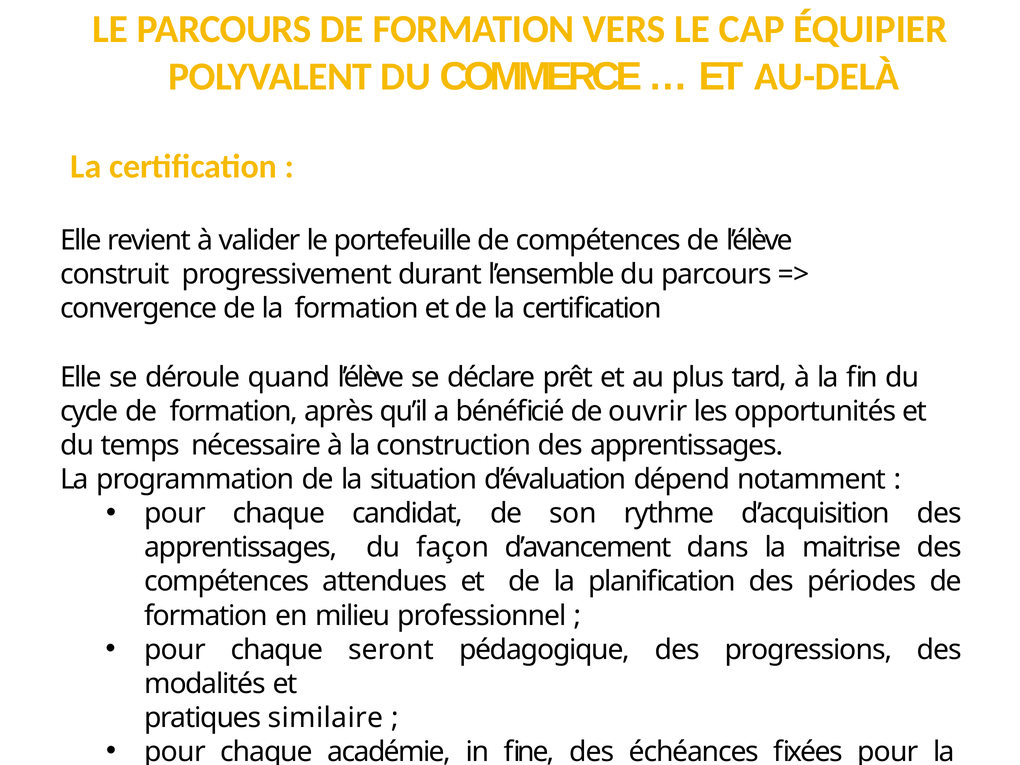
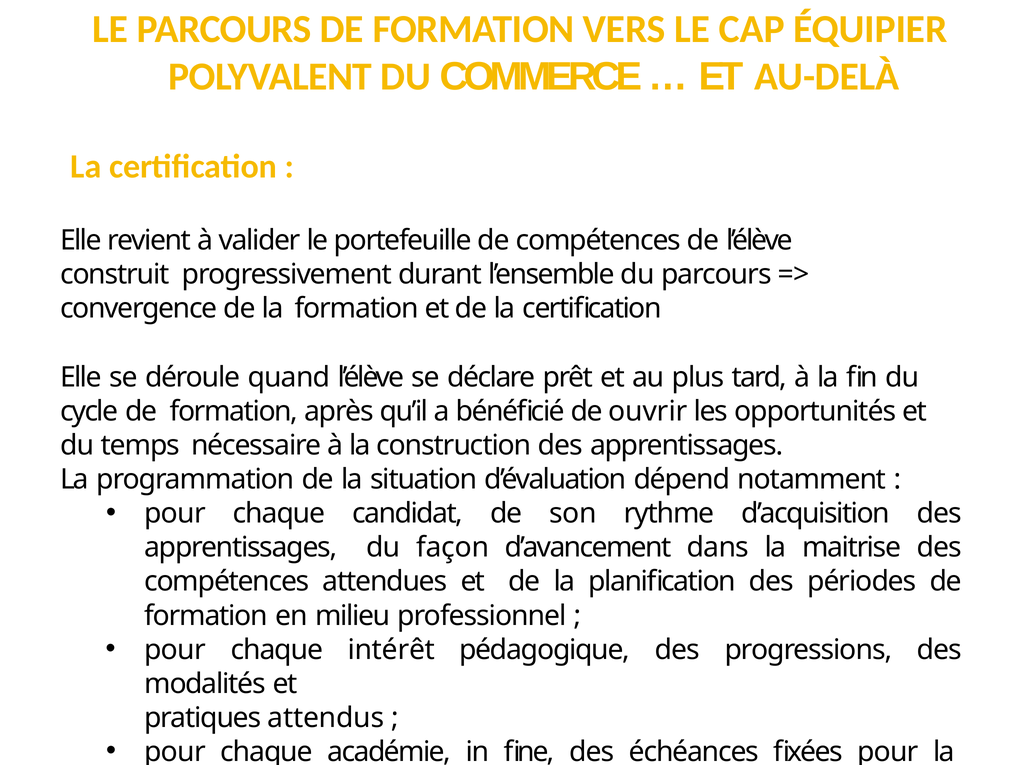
seront: seront -> intérêt (391, 650)
similaire: similaire -> attendus (326, 718)
